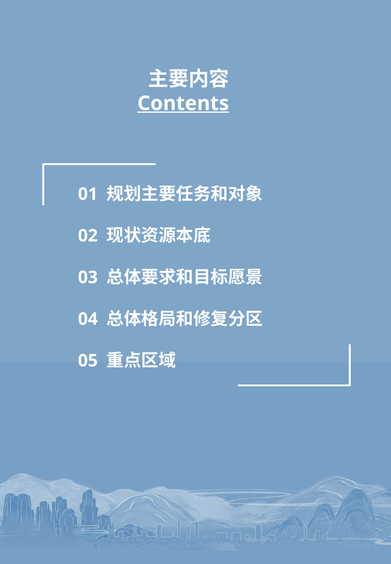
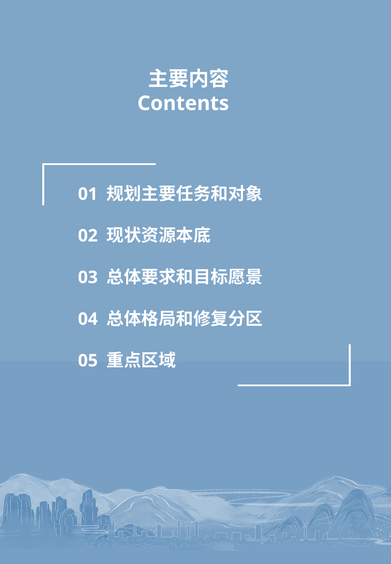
Contents underline: present -> none (183, 104)
